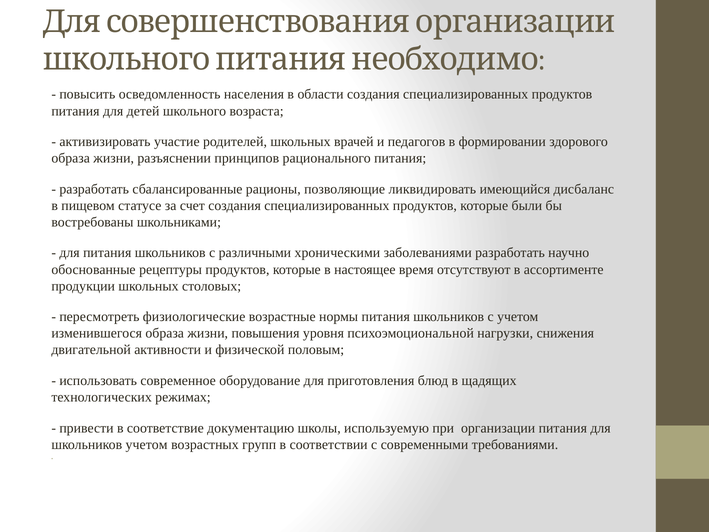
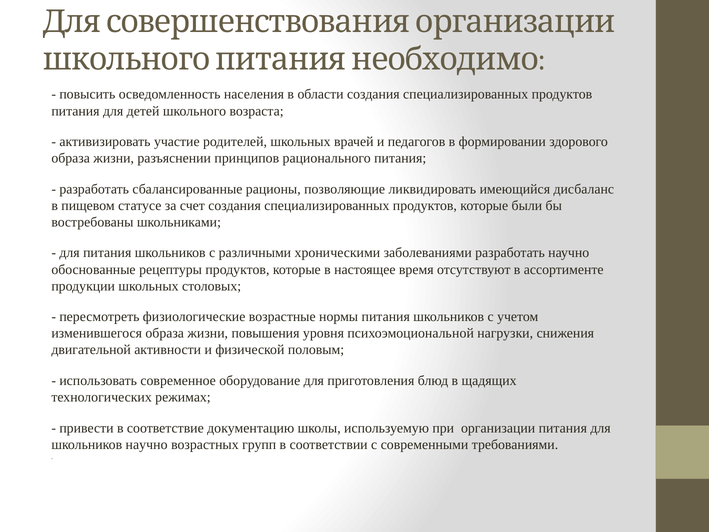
школьников учетом: учетом -> научно (147, 444)
